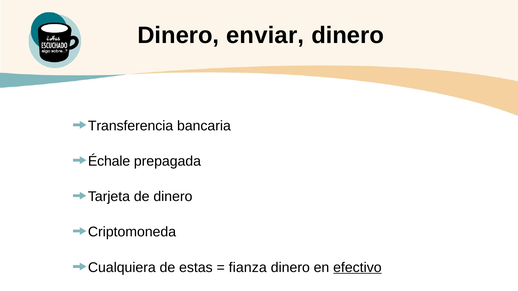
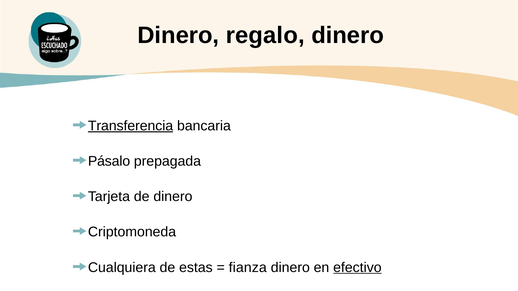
enviar: enviar -> regalo (265, 35)
Transferencia underline: none -> present (131, 126)
Échale: Échale -> Pásalo (109, 161)
